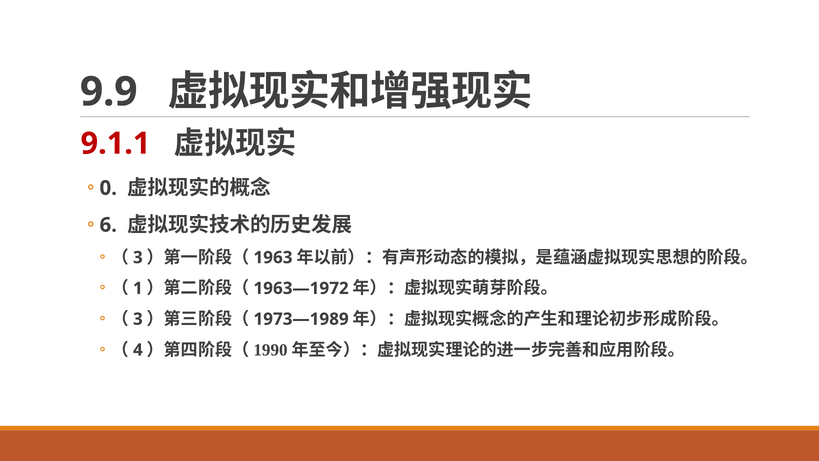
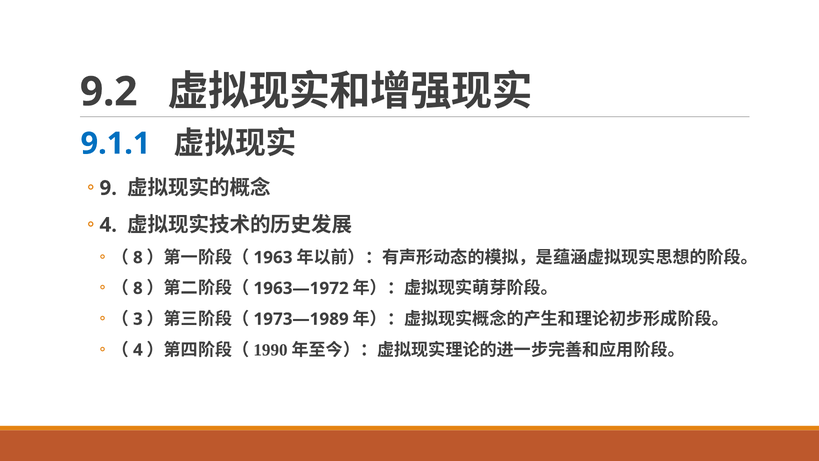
9.9: 9.9 -> 9.2 (109, 92)
9.1.1 colour: red -> blue (115, 143)
0: 0 -> 9 (108, 188)
6: 6 -> 4 (108, 225)
3: 3 -> 8 (138, 257)
1: 1 -> 8 (138, 288)
